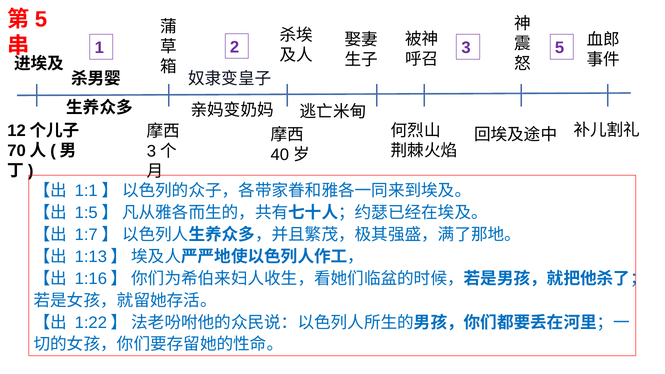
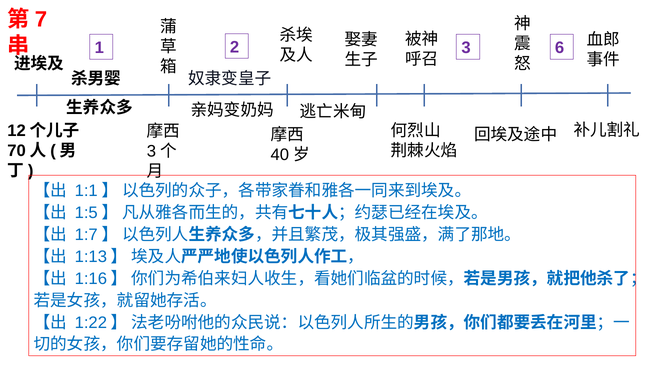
5: 5 -> 7 (41, 19)
1 5: 5 -> 6 (560, 48)
